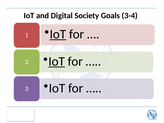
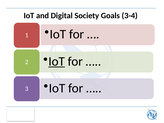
IoT underline: present -> none (58, 34)
